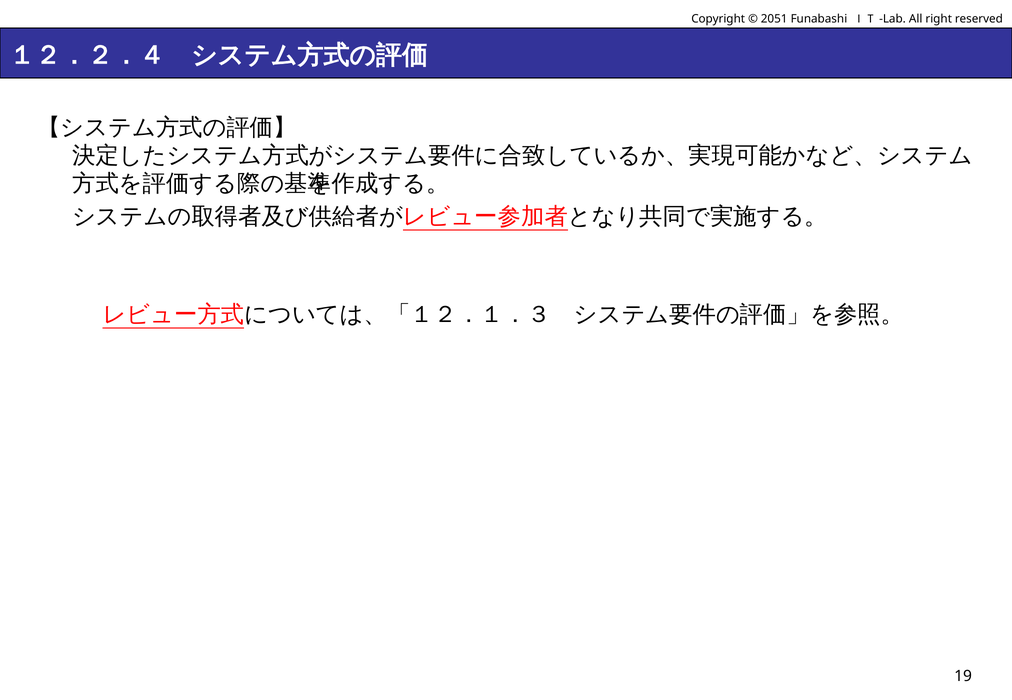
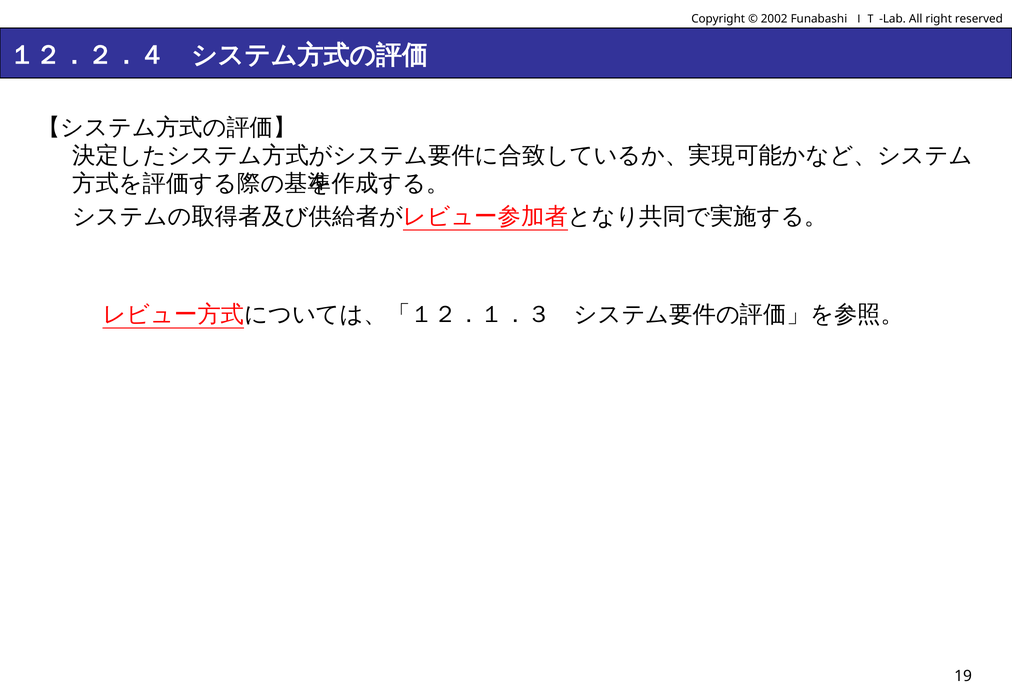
2051: 2051 -> 2002 (774, 19)
